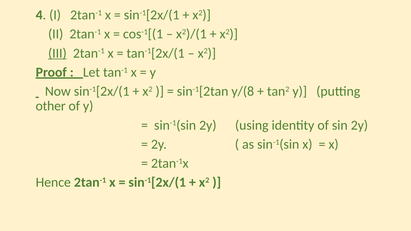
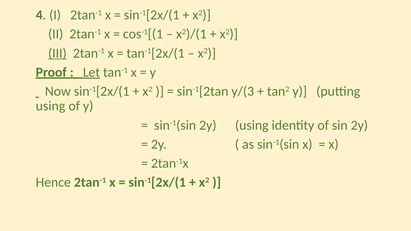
Let underline: none -> present (91, 72)
y/(8: y/(8 -> y/(3 (243, 91)
other: other -> using (51, 106)
